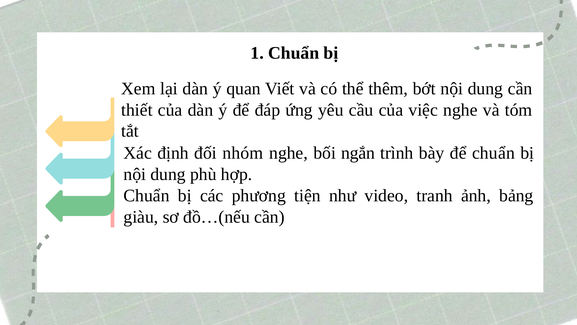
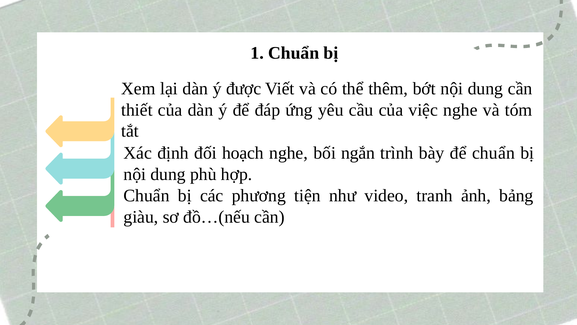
quan: quan -> được (244, 89)
nhóm: nhóm -> hoạch (243, 153)
